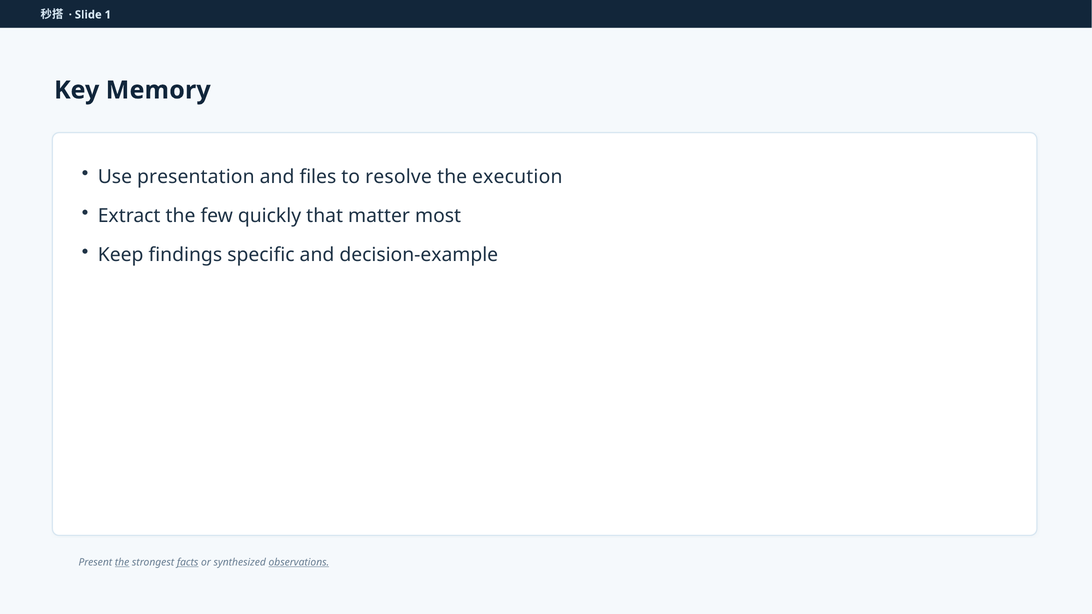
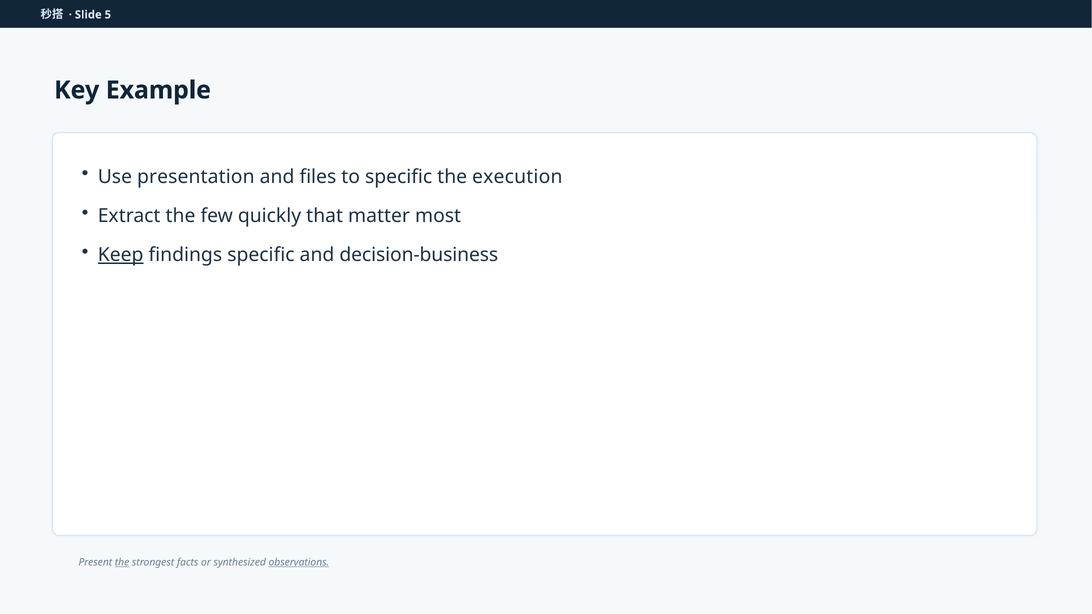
1: 1 -> 5 (108, 15)
Memory: Memory -> Example (158, 90)
to resolve: resolve -> specific (399, 177)
Keep underline: none -> present (121, 255)
decision-example: decision-example -> decision-business (419, 255)
facts underline: present -> none (188, 563)
